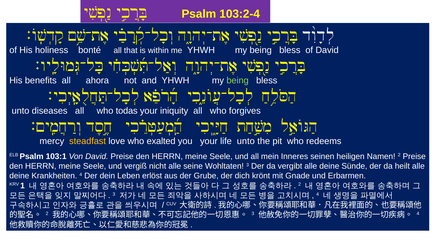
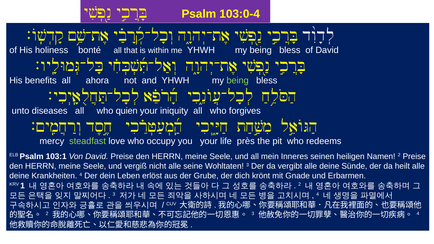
103:2-4: 103:2-4 -> 103:0-4 (240, 14)
todas: todas -> quien (127, 111)
steadfast colour: yellow -> light green (88, 141)
exalted: exalted -> occupy (161, 141)
life unto: unto -> près (246, 141)
